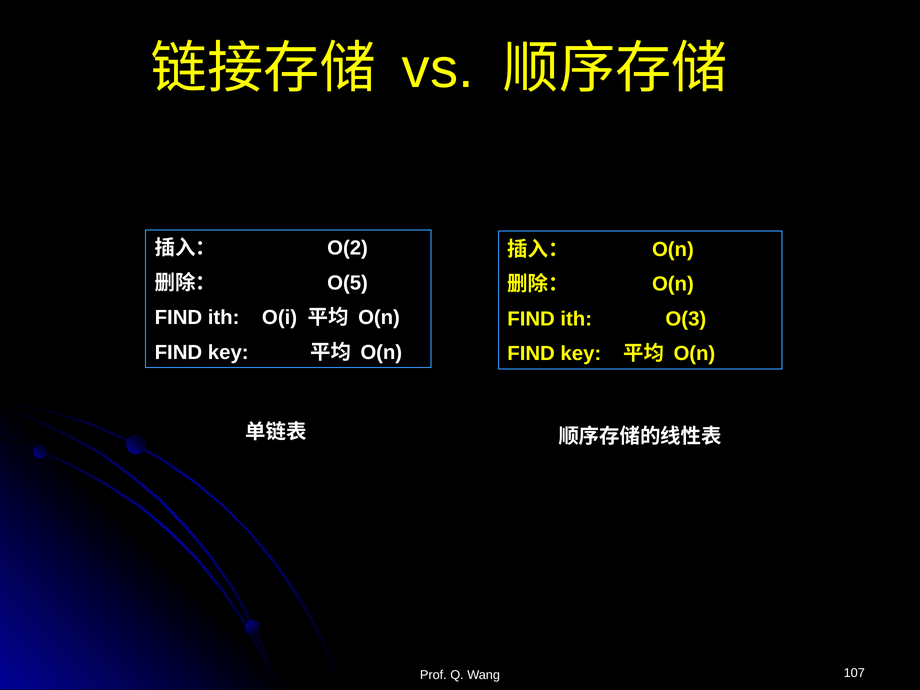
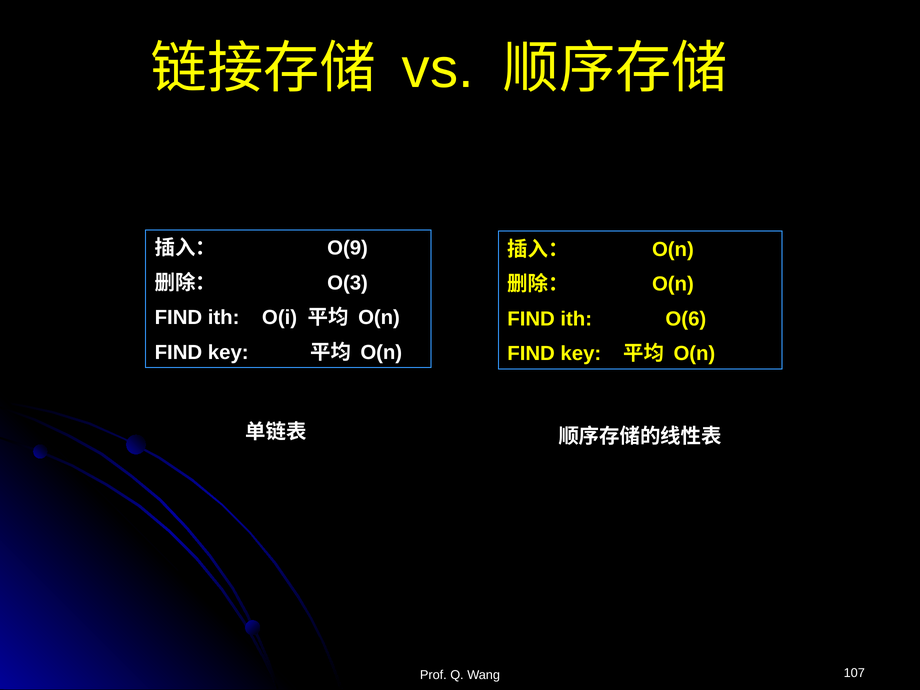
O(2: O(2 -> O(9 (348, 248)
O(5: O(5 -> O(3 (348, 283)
O(3: O(3 -> O(6 (686, 319)
